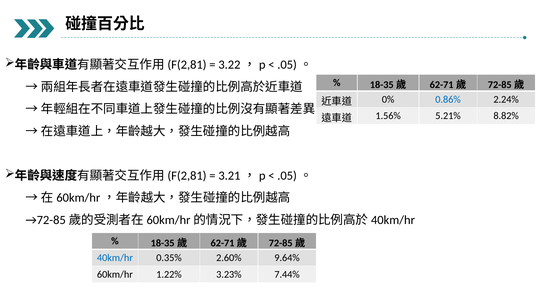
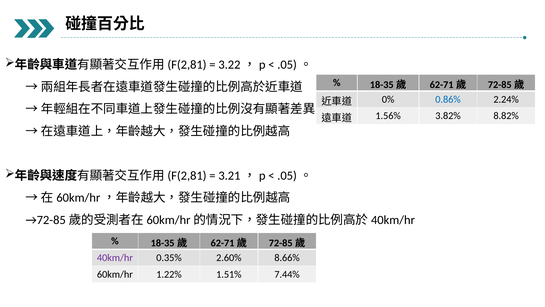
5.21%: 5.21% -> 3.82% (448, 116)
40km/hr colour: blue -> purple (115, 257)
9.64%: 9.64% -> 8.66% (287, 257)
3.23%: 3.23% -> 1.51% (229, 274)
